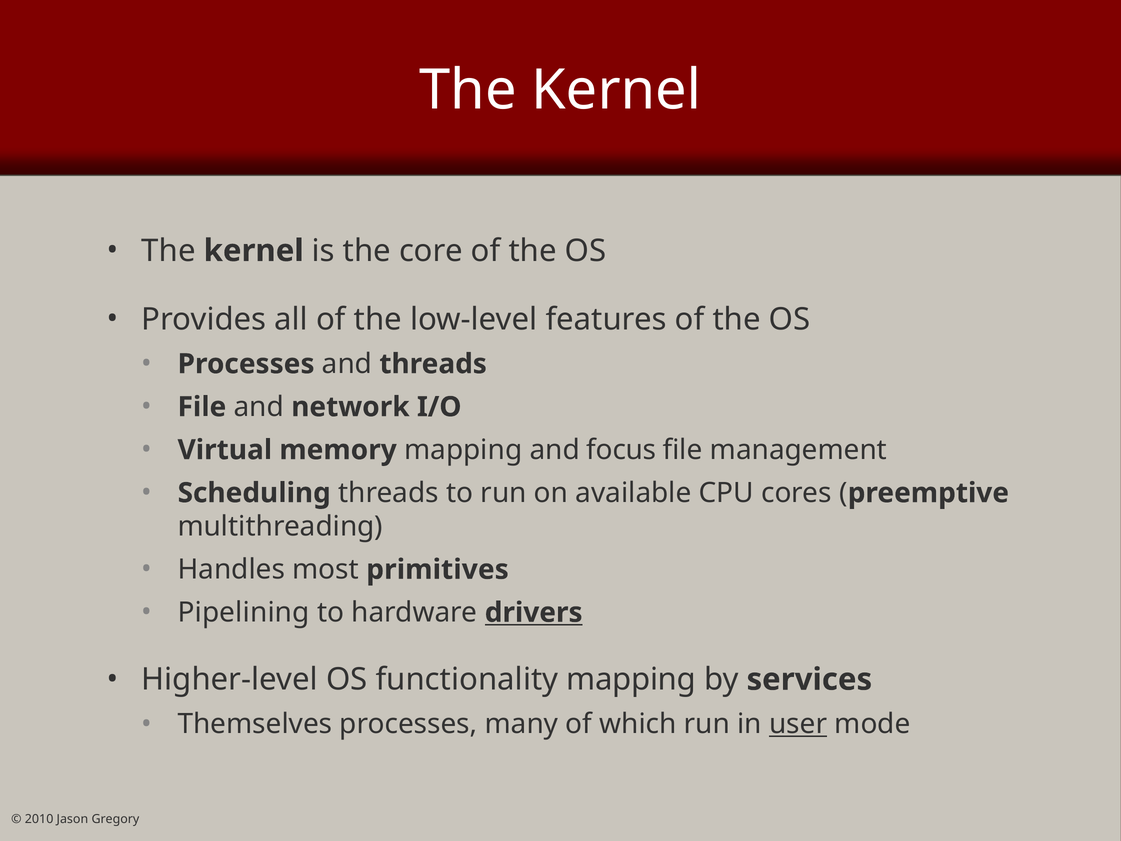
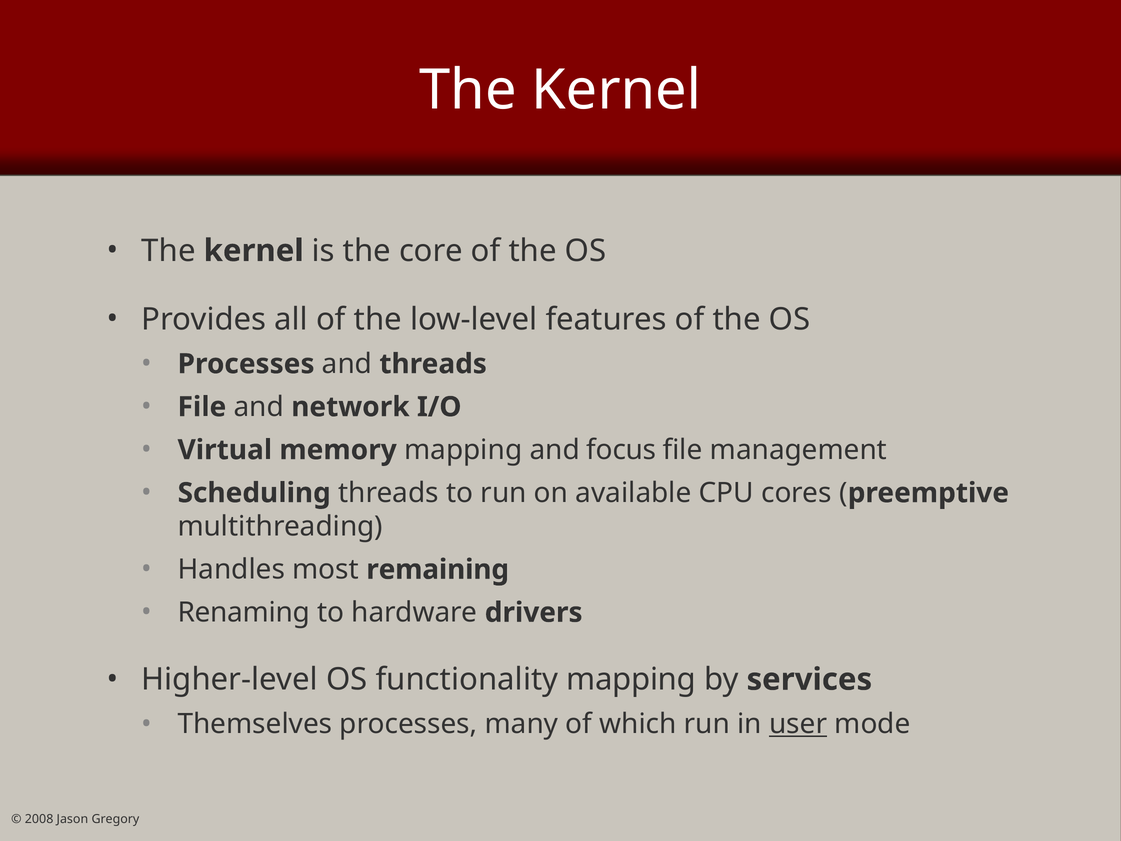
primitives: primitives -> remaining (438, 569)
Pipelining: Pipelining -> Renaming (244, 612)
drivers underline: present -> none (534, 612)
2010: 2010 -> 2008 (39, 819)
